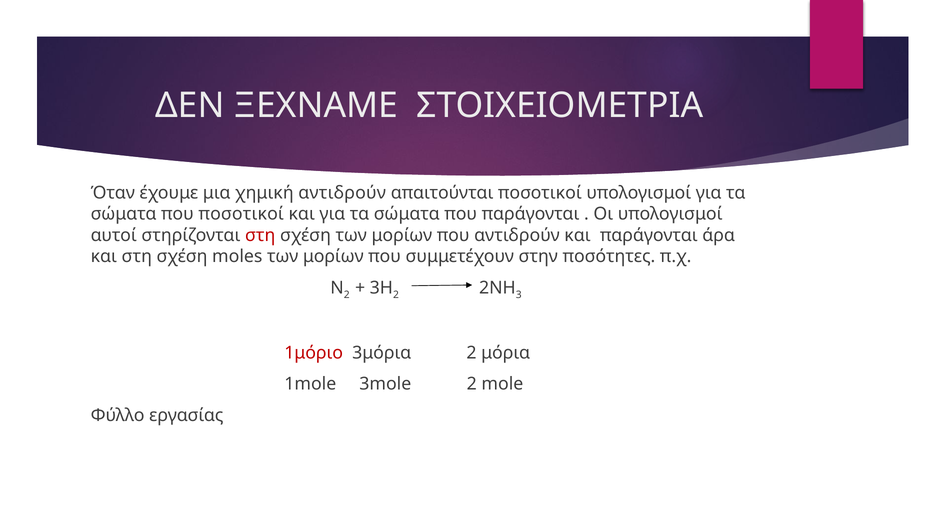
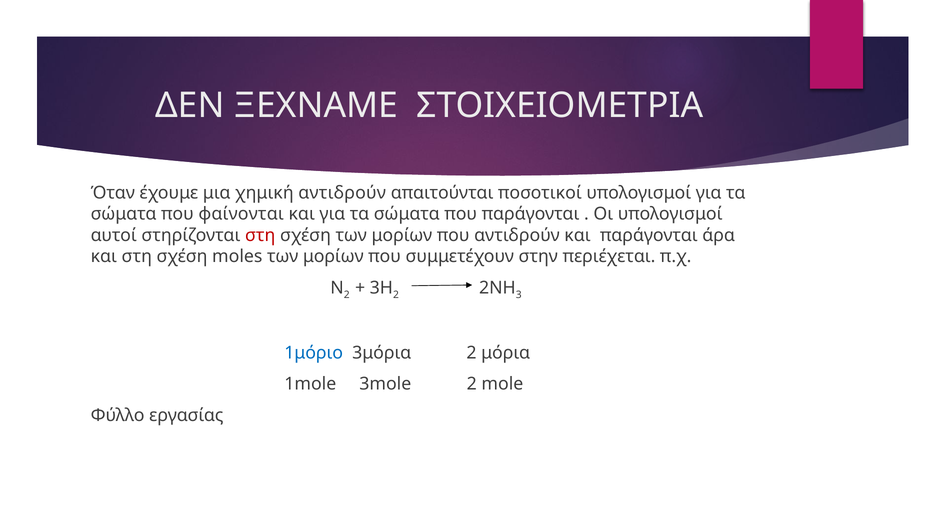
που ποσοτικοί: ποσοτικοί -> φαίνονται (241, 214)
ποσότητες: ποσότητες -> περιέχεται (609, 257)
1μόριο colour: red -> blue (314, 353)
